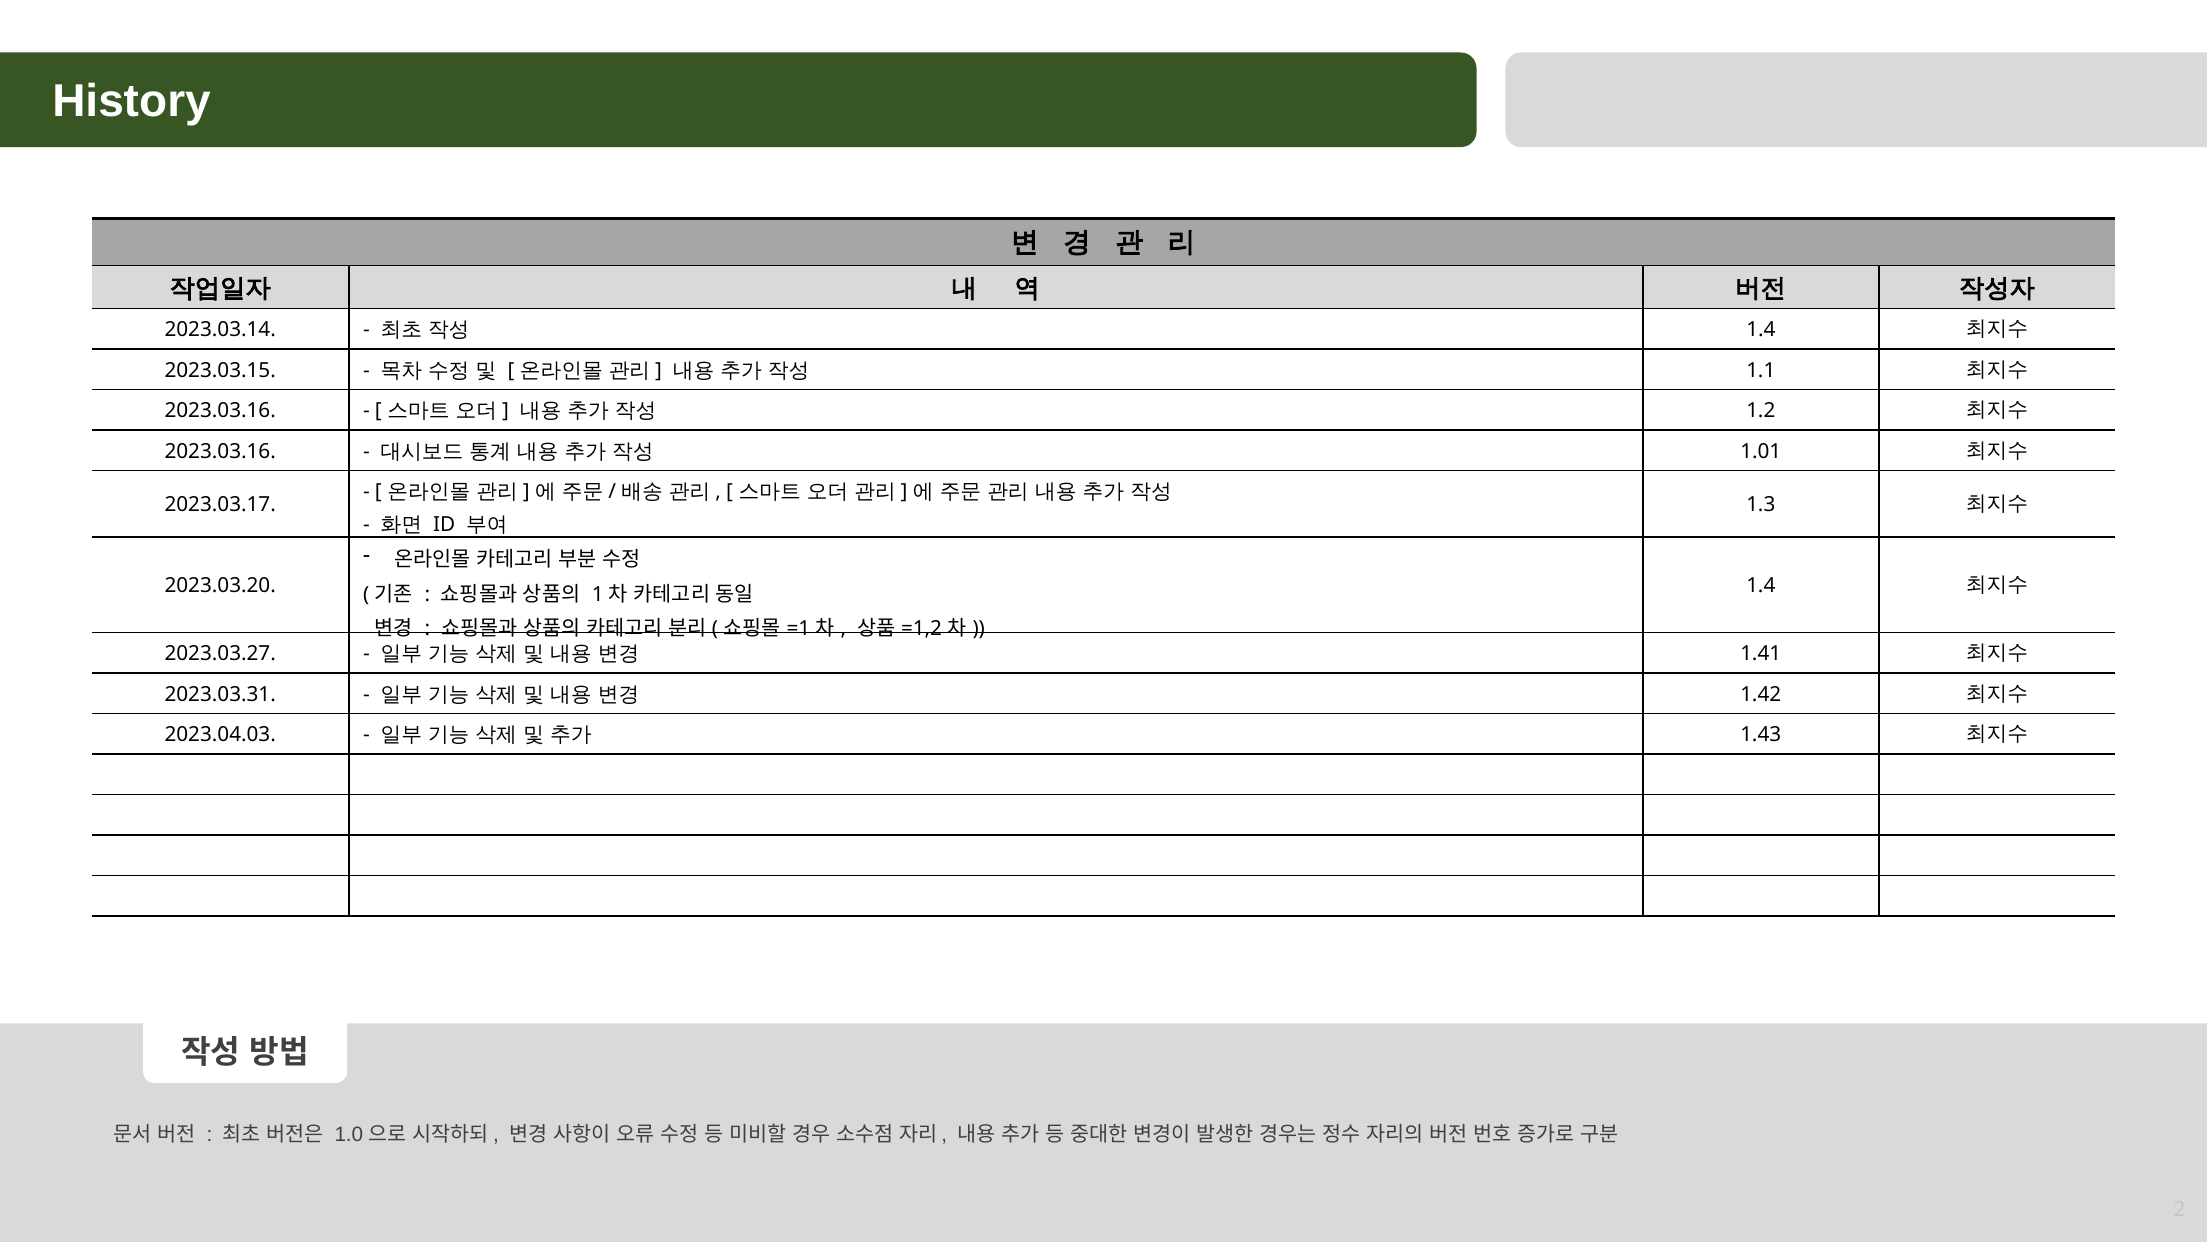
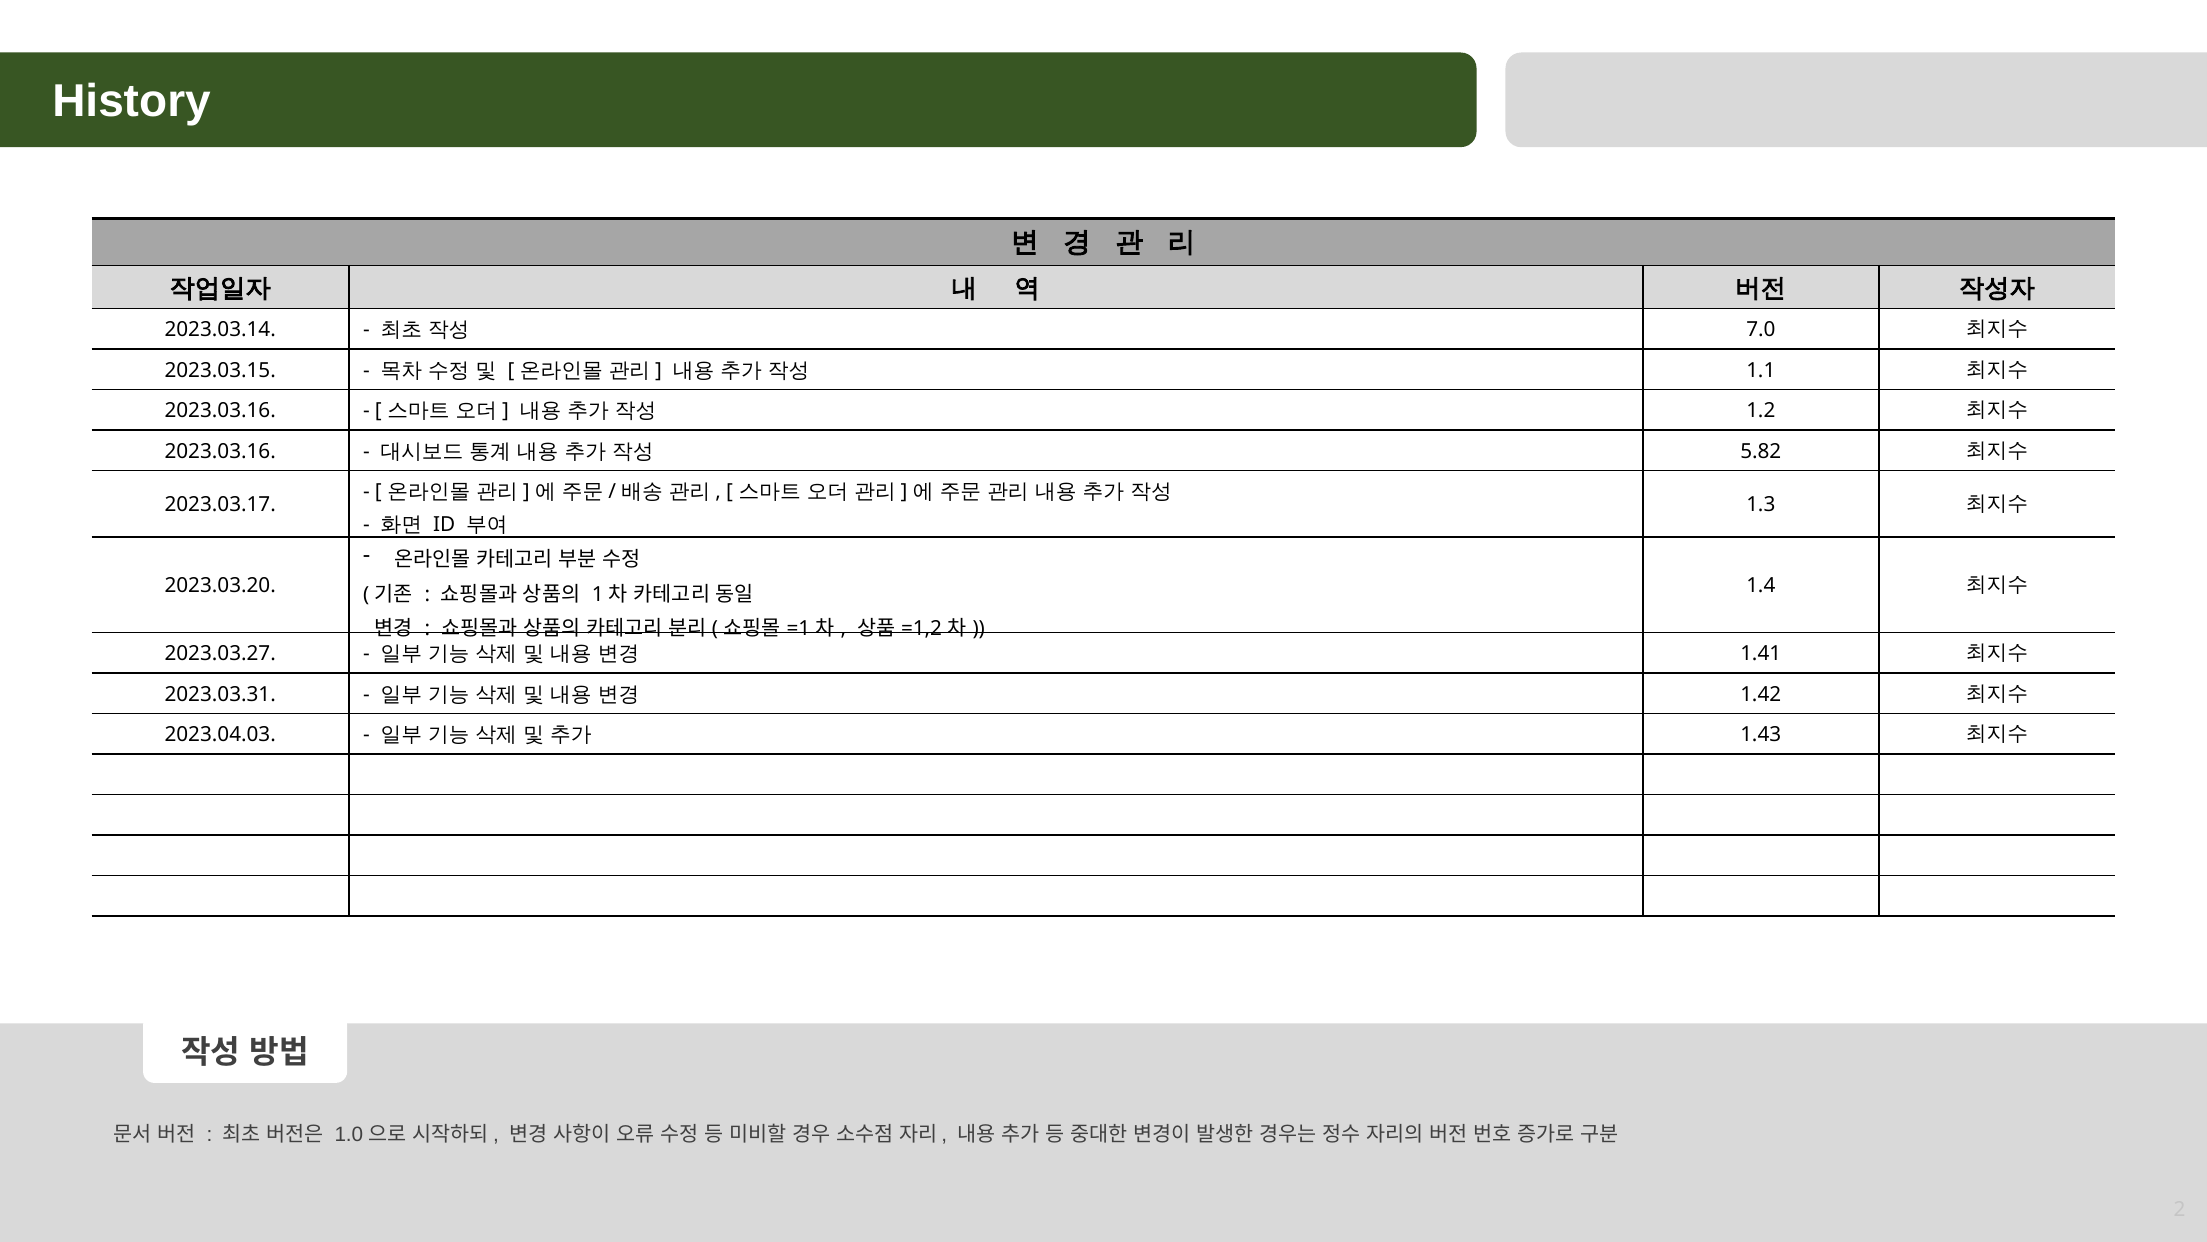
1.4: 1.4 -> 7.0 (1761, 330)
1.01: 1.01 -> 5.82 (1761, 451)
